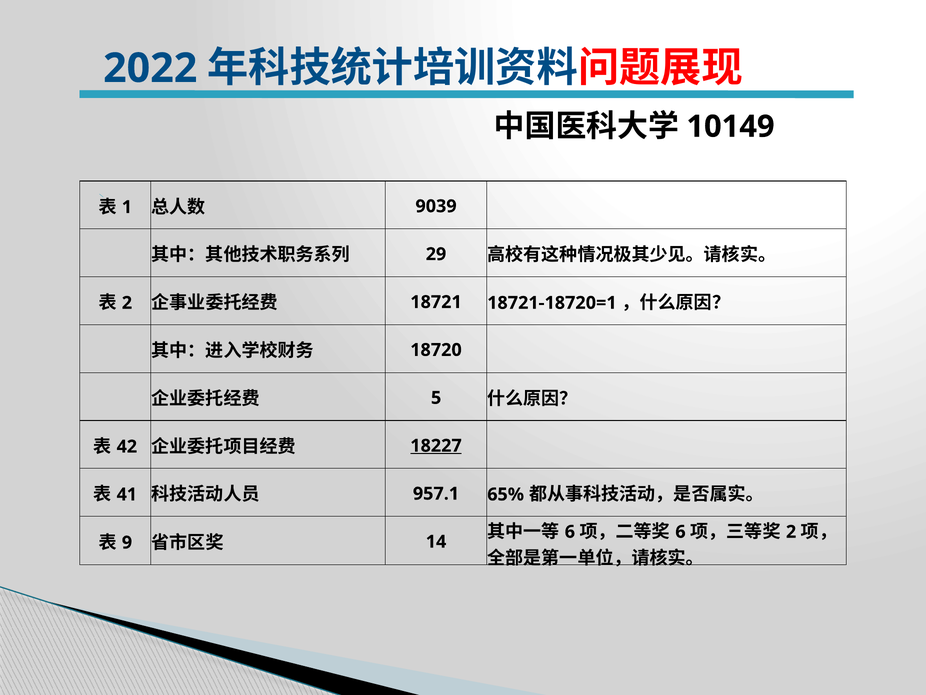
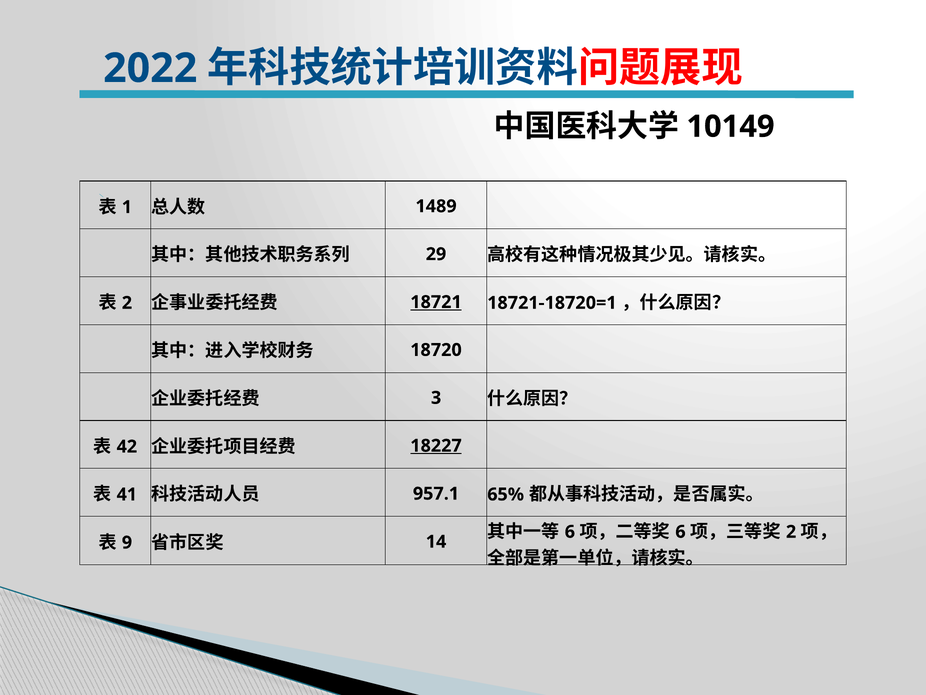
9039: 9039 -> 1489 (436, 206)
18721 underline: none -> present (436, 302)
5: 5 -> 3 (436, 398)
